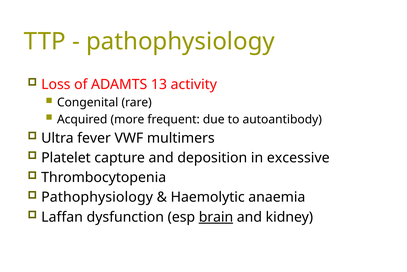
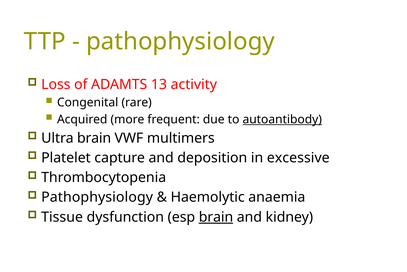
autoantibody underline: none -> present (282, 119)
Ultra fever: fever -> brain (94, 138)
Laffan: Laffan -> Tissue (62, 217)
